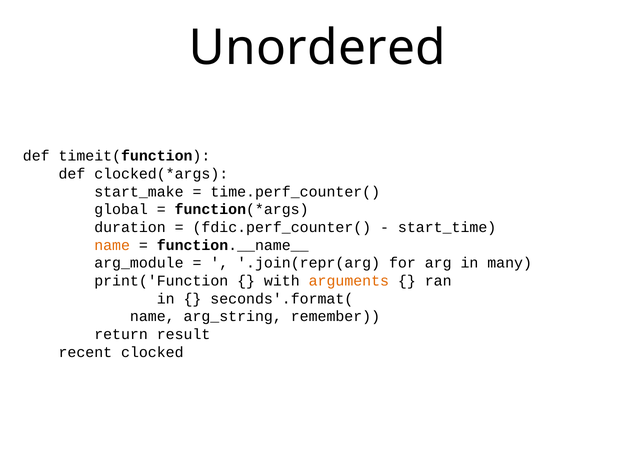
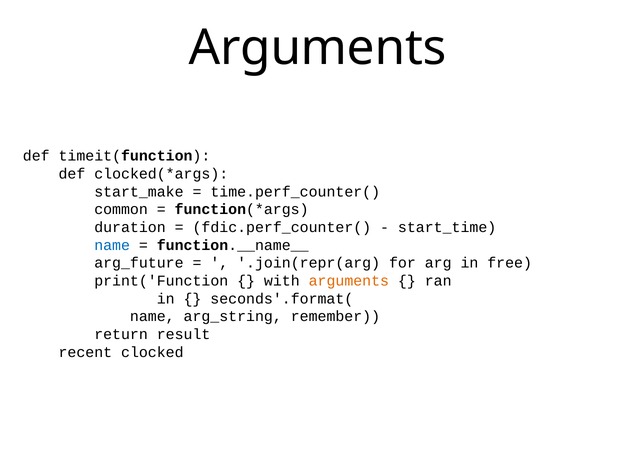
Unordered: Unordered -> Arguments (318, 48)
global: global -> common (121, 210)
name colour: orange -> blue (112, 245)
arg_module: arg_module -> arg_future (139, 263)
many: many -> free (510, 263)
